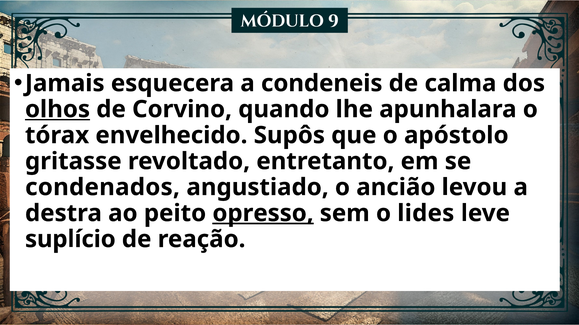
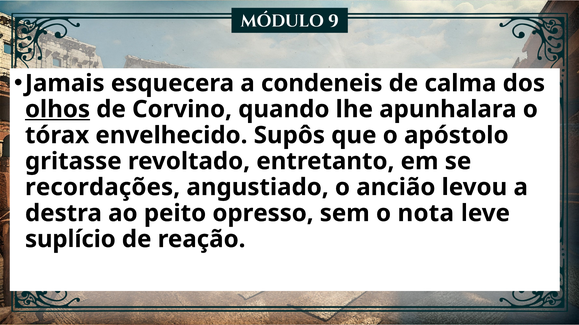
condenados: condenados -> recordações (103, 188)
opresso underline: present -> none (263, 214)
lides: lides -> nota (426, 214)
